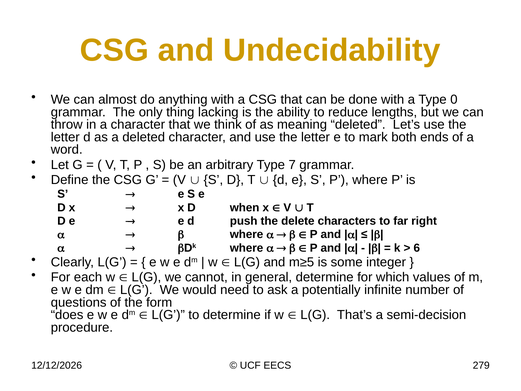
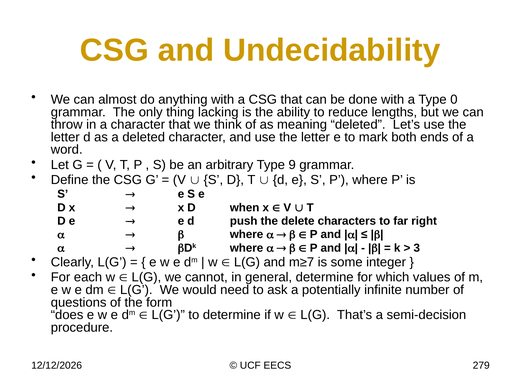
7: 7 -> 9 (292, 165)
6: 6 -> 3 (417, 248)
m≥5: m≥5 -> m≥7 (302, 262)
